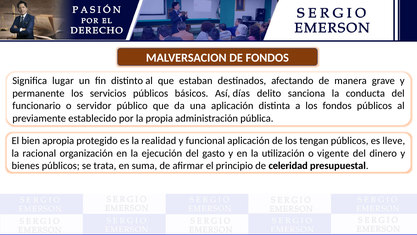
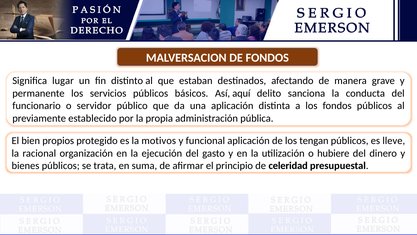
días: días -> aquí (241, 93)
apropia: apropia -> propios (58, 140)
realidad: realidad -> motivos (159, 140)
vigente: vigente -> hubiere (333, 153)
